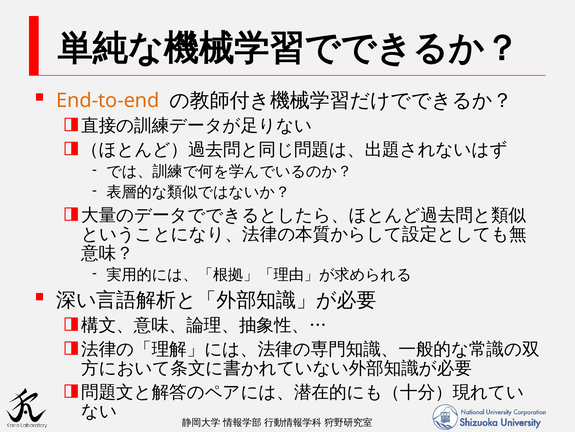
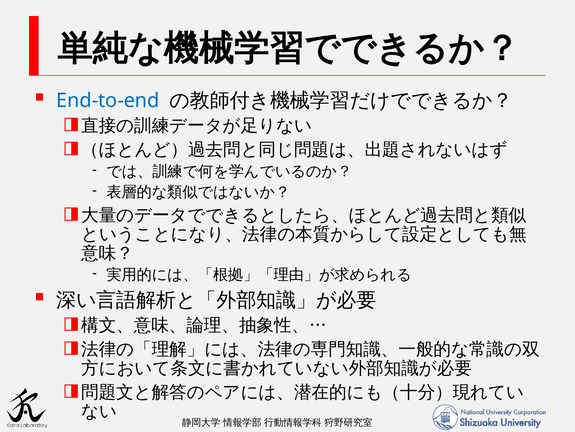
End-to-end colour: orange -> blue (108, 101)
